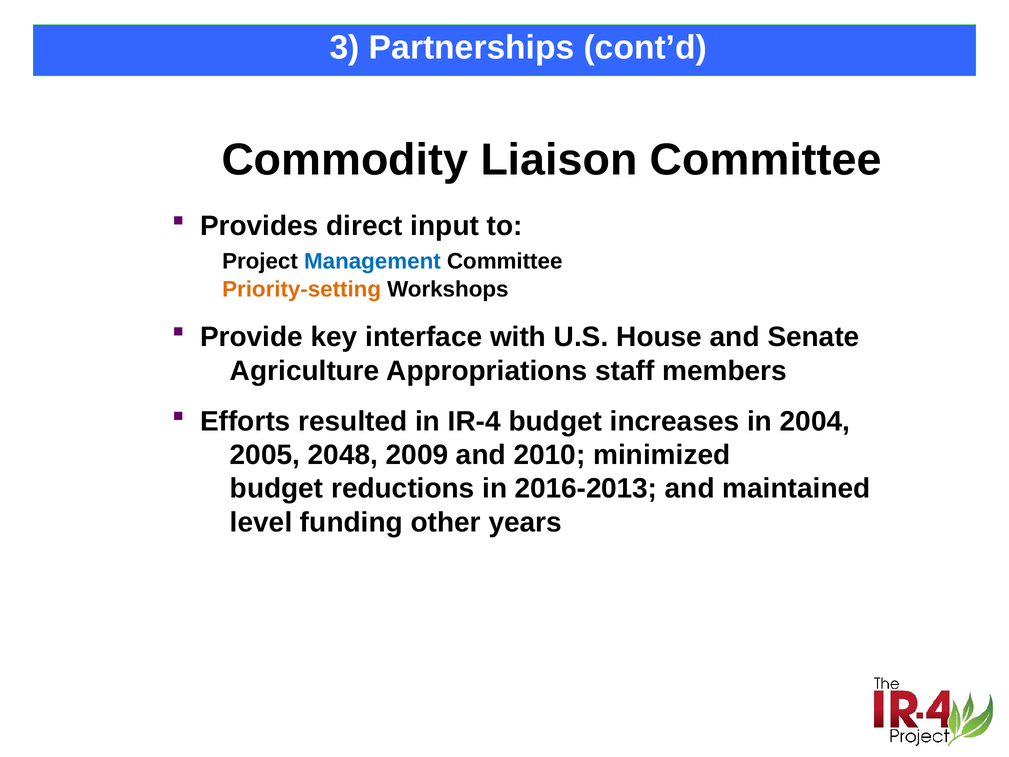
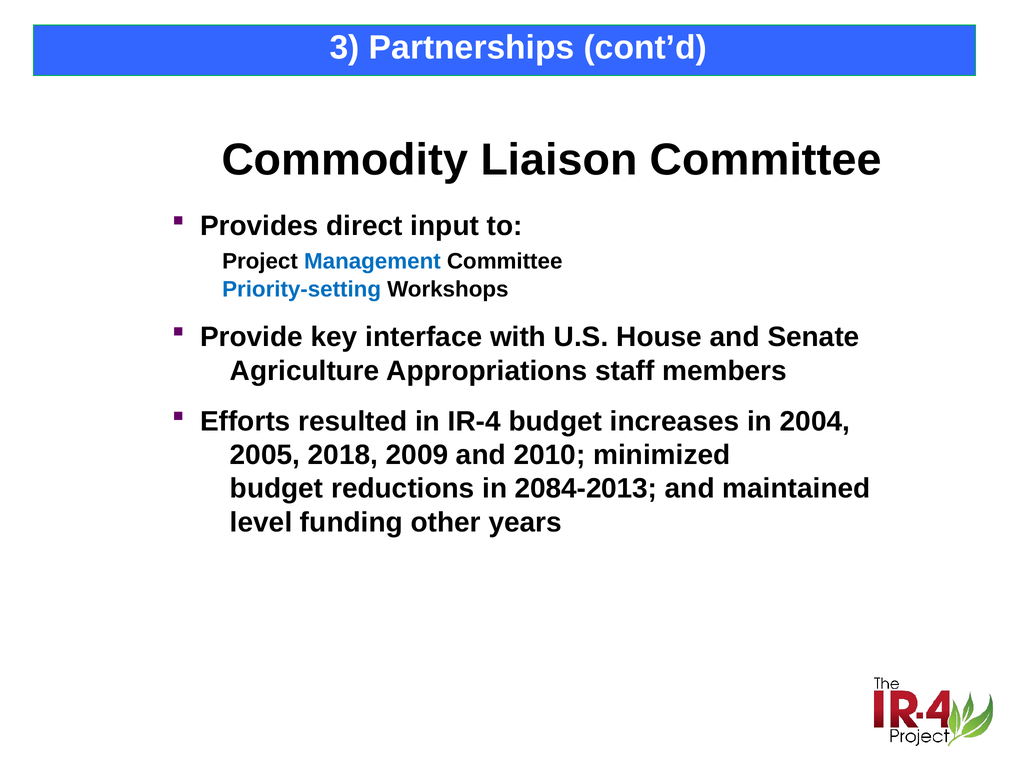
Priority-setting colour: orange -> blue (302, 290)
2048: 2048 -> 2018 (343, 455)
2016-2013: 2016-2013 -> 2084-2013 (586, 488)
